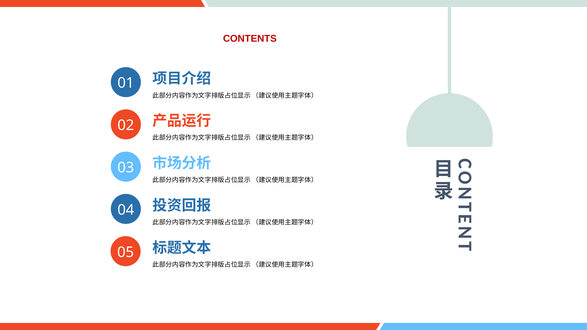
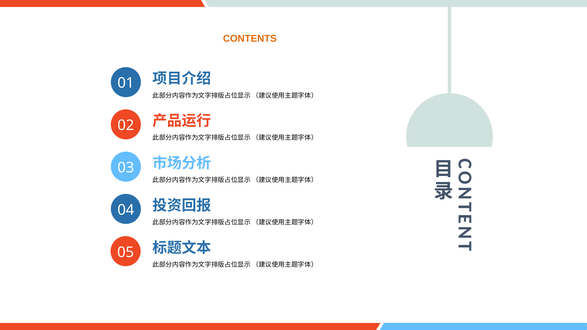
CONTENTS colour: red -> orange (250, 39)
